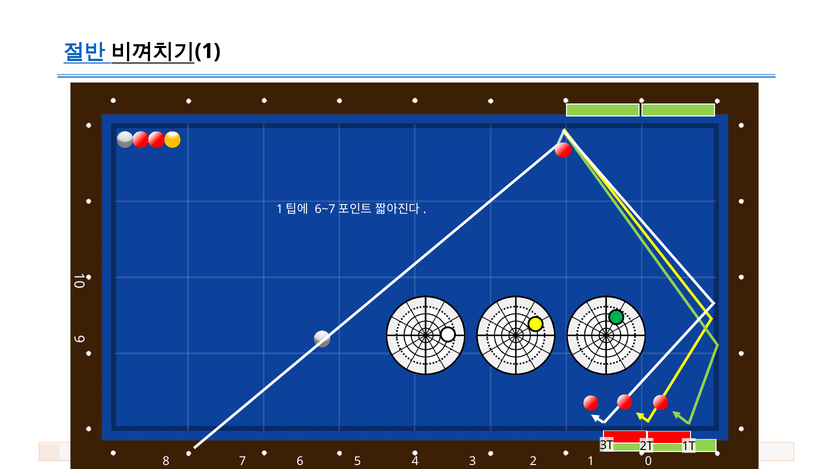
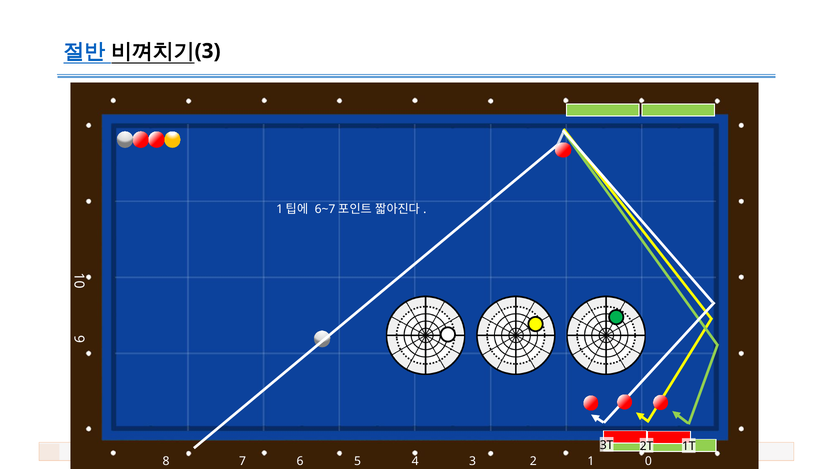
1: 1 -> 3 (208, 51)
